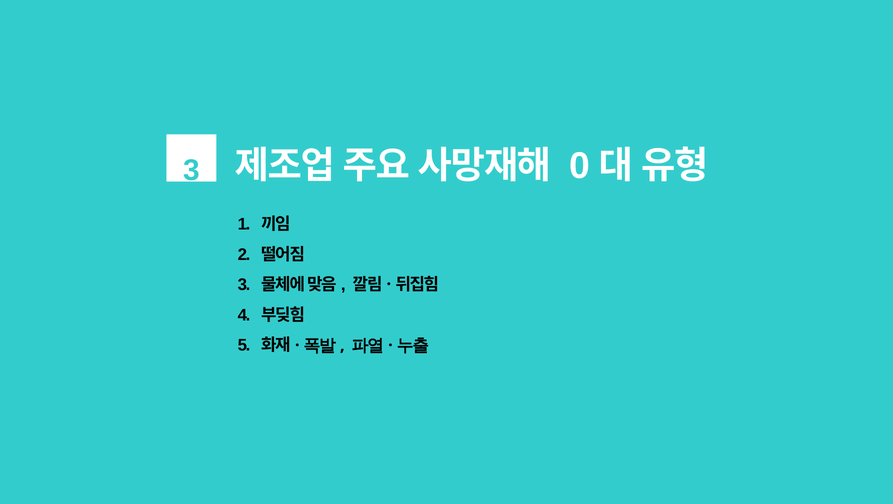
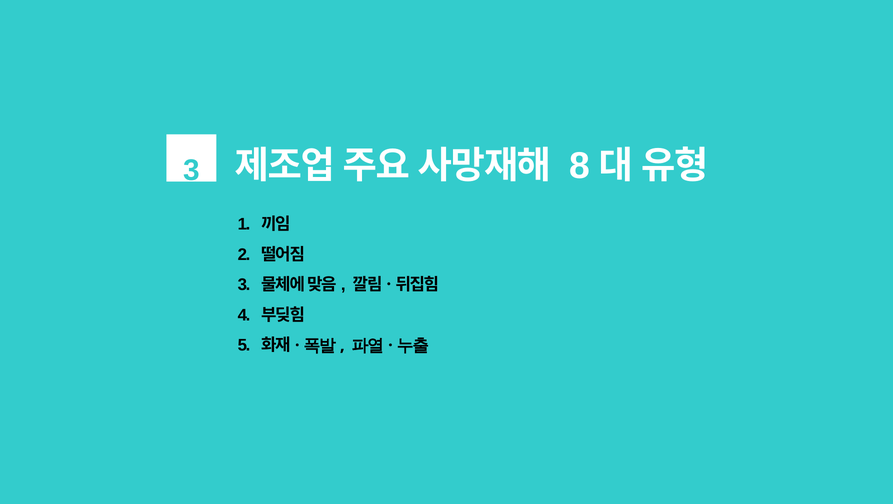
0: 0 -> 8 (580, 166)
